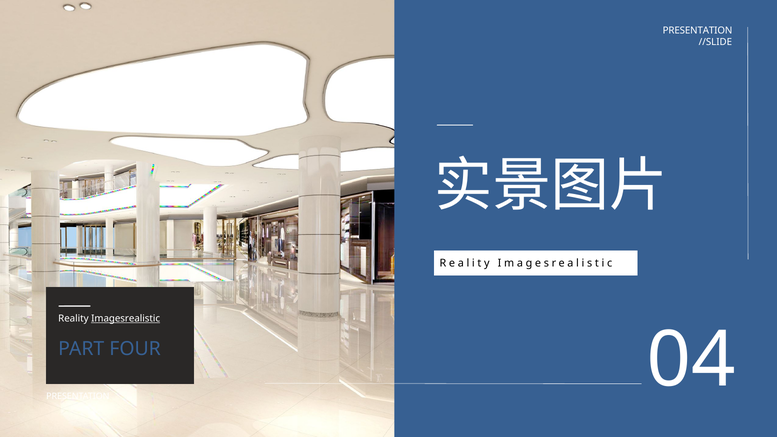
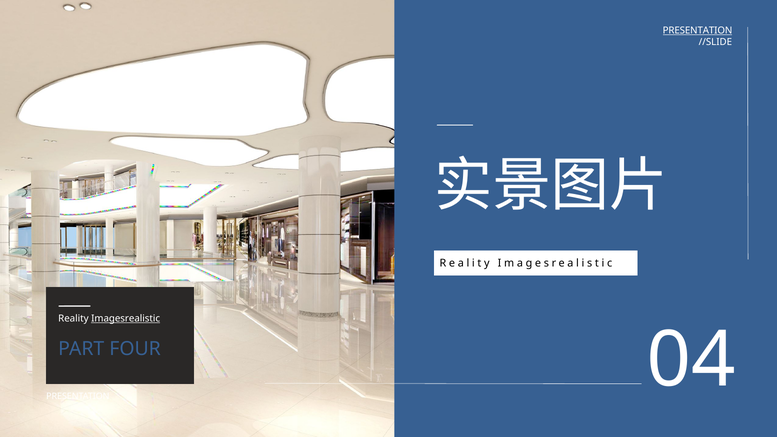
PRESENTATION underline: none -> present (697, 30)
